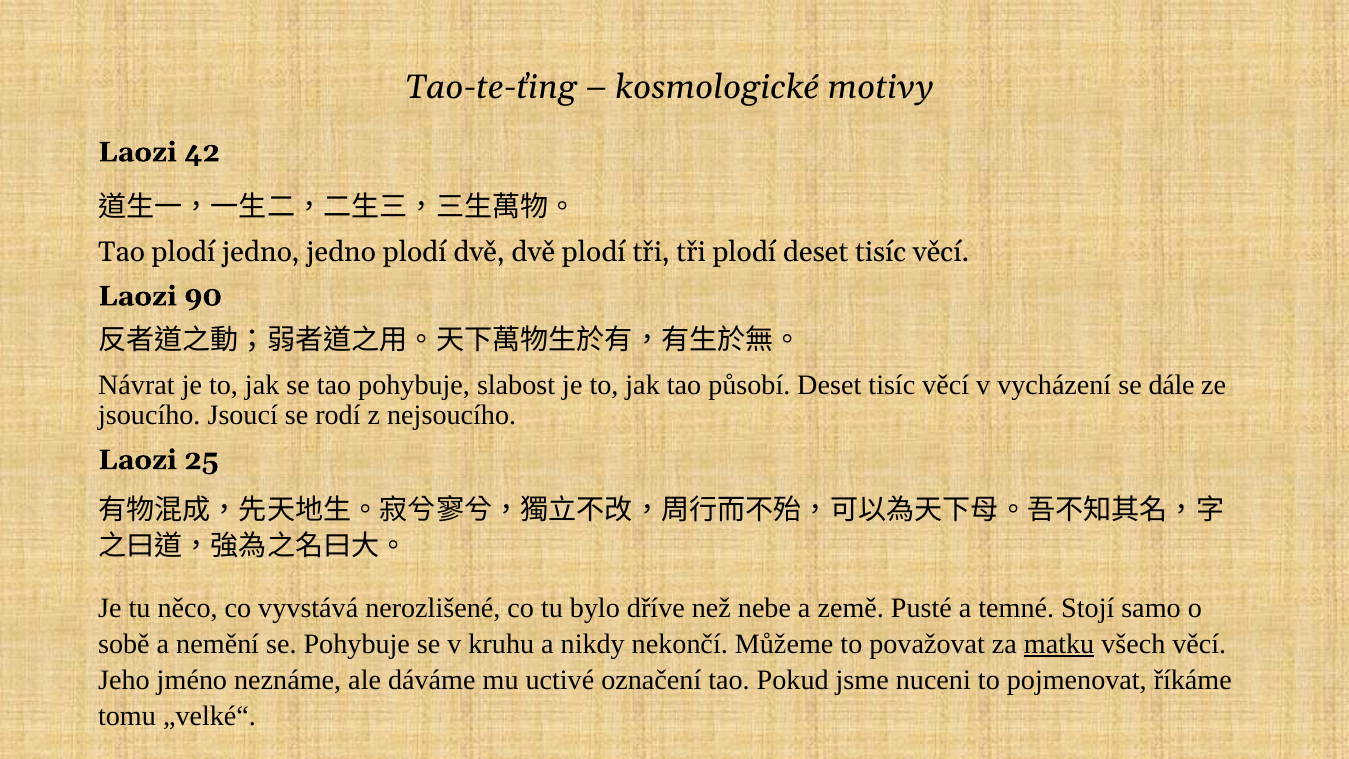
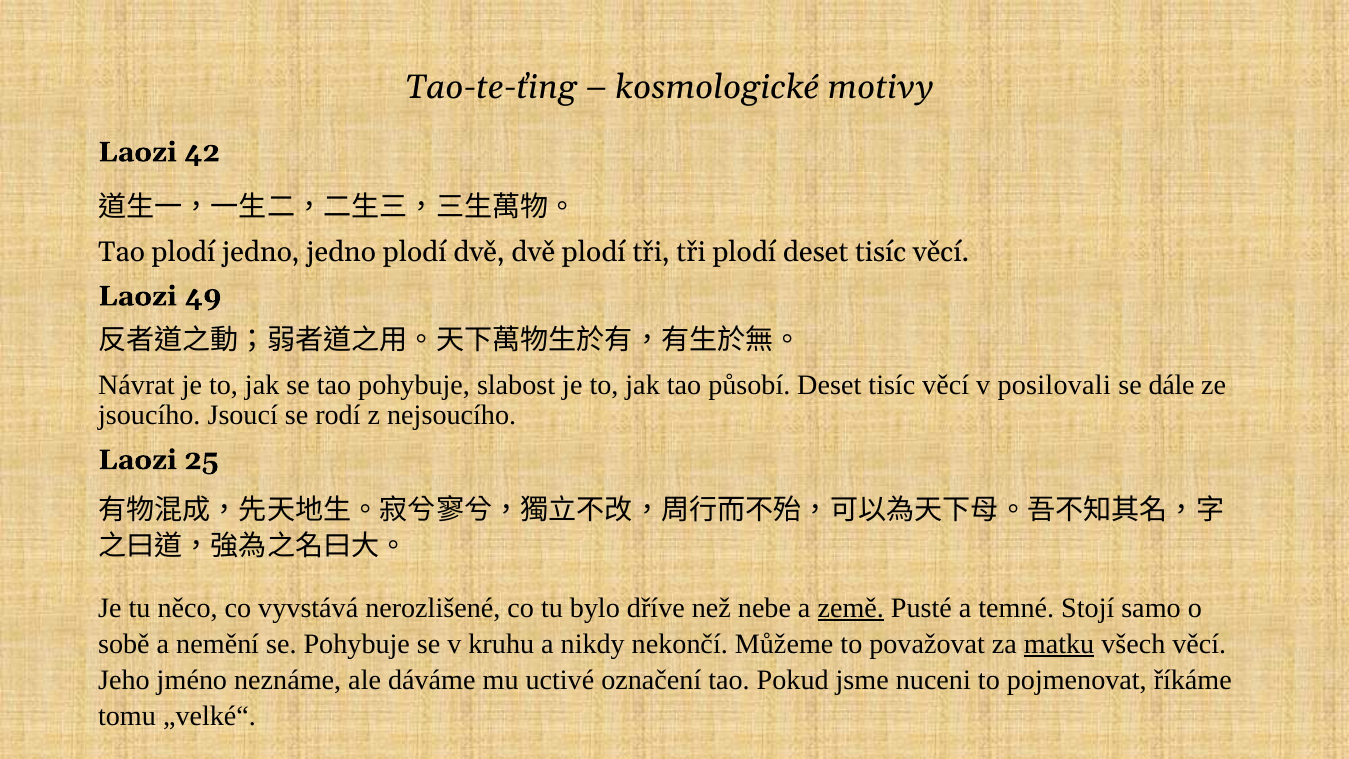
90: 90 -> 49 (203, 296)
vycházení: vycházení -> posilovali (1054, 385)
země underline: none -> present (851, 608)
